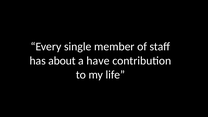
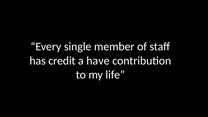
about: about -> credit (62, 61)
